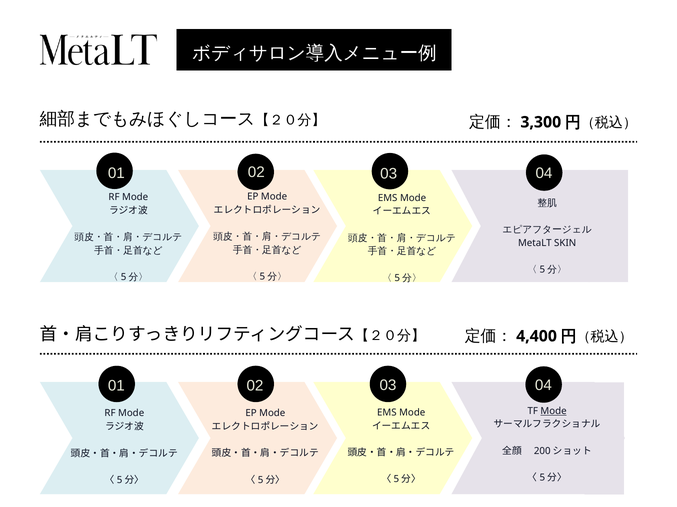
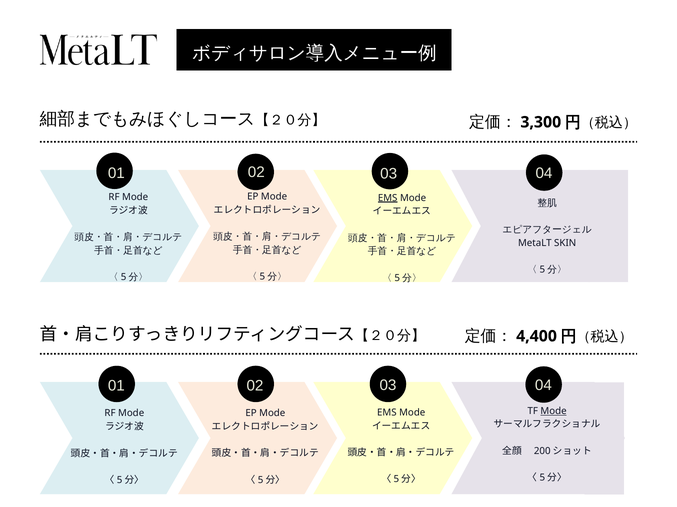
EMS underline: none -> present (388, 198)
